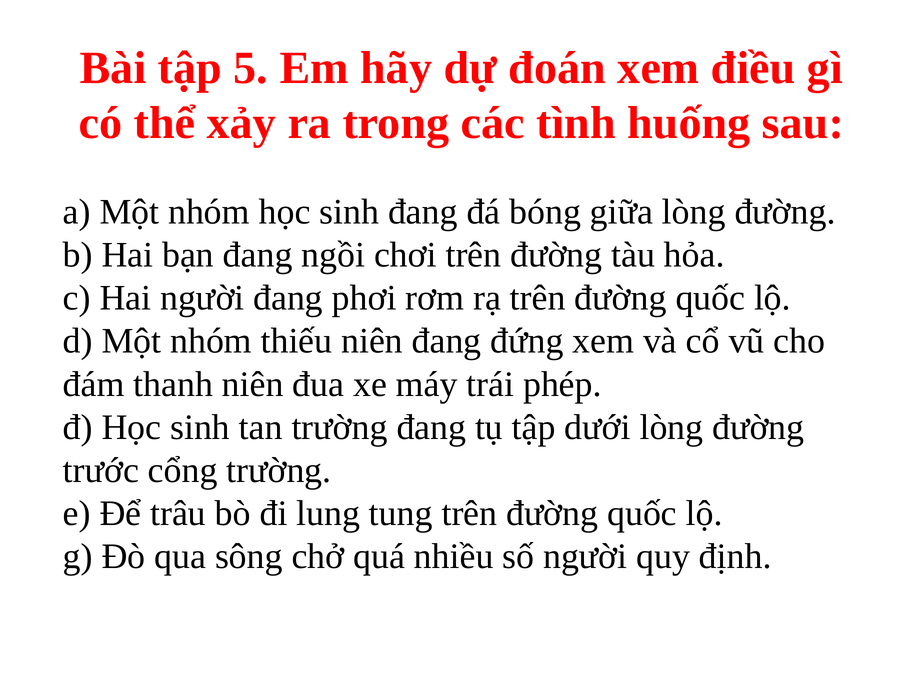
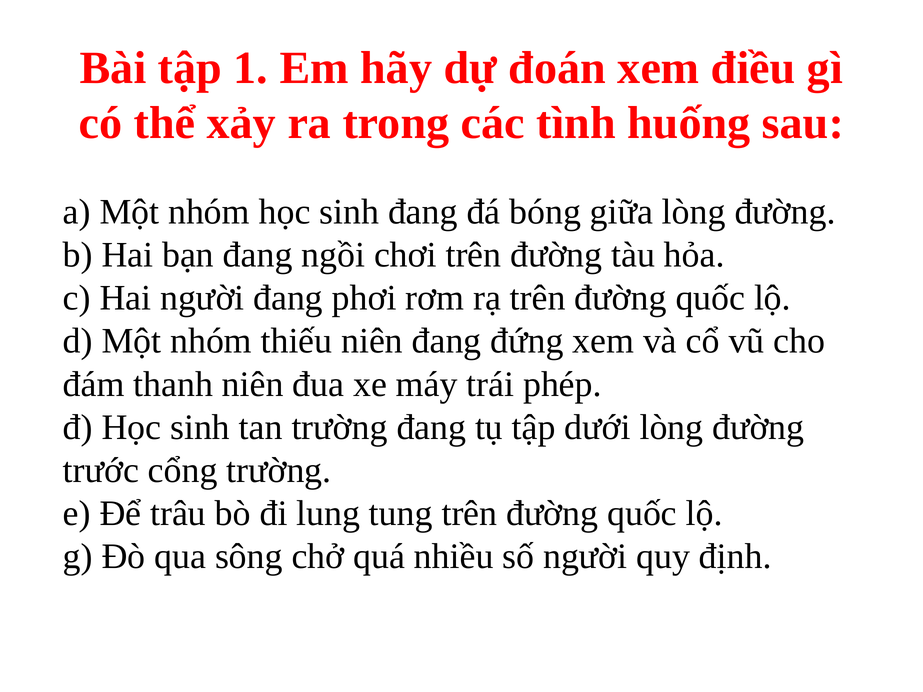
5: 5 -> 1 (251, 68)
